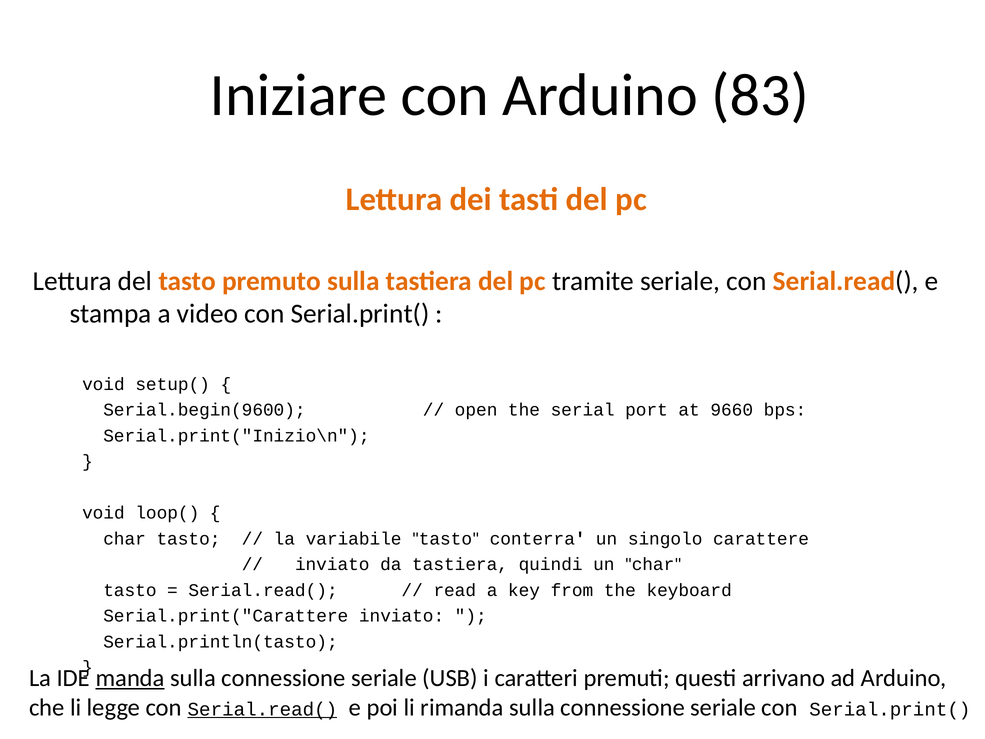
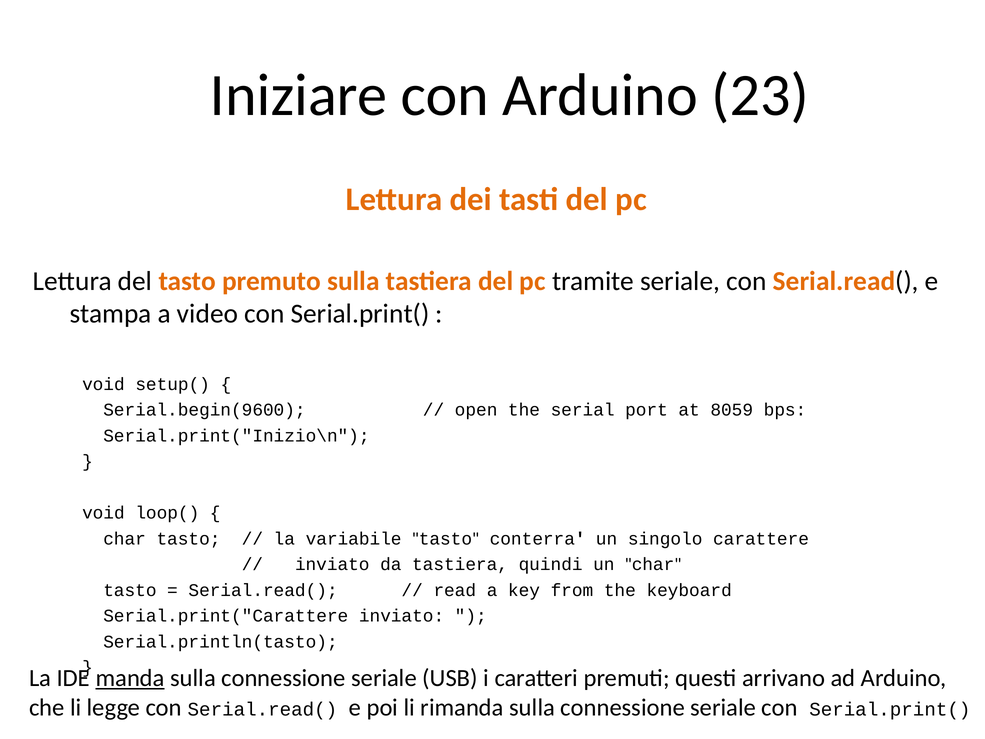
83: 83 -> 23 (760, 95)
9660: 9660 -> 8059 (732, 410)
Serial.read( underline: present -> none (262, 709)
